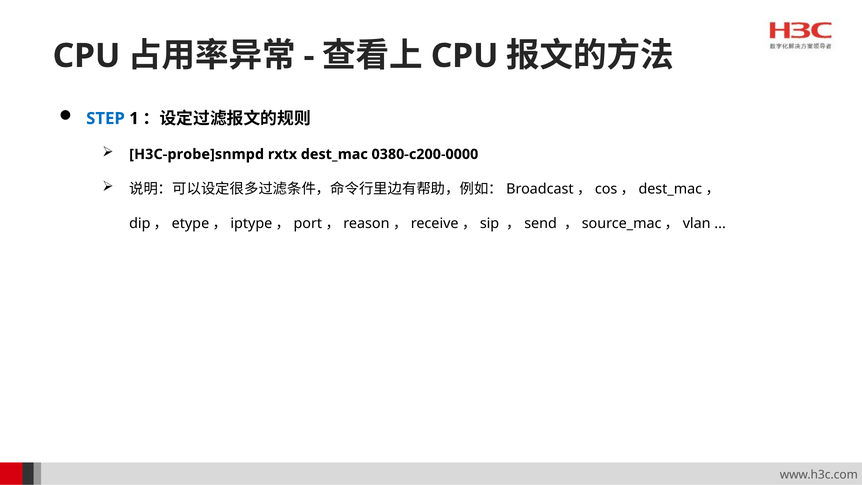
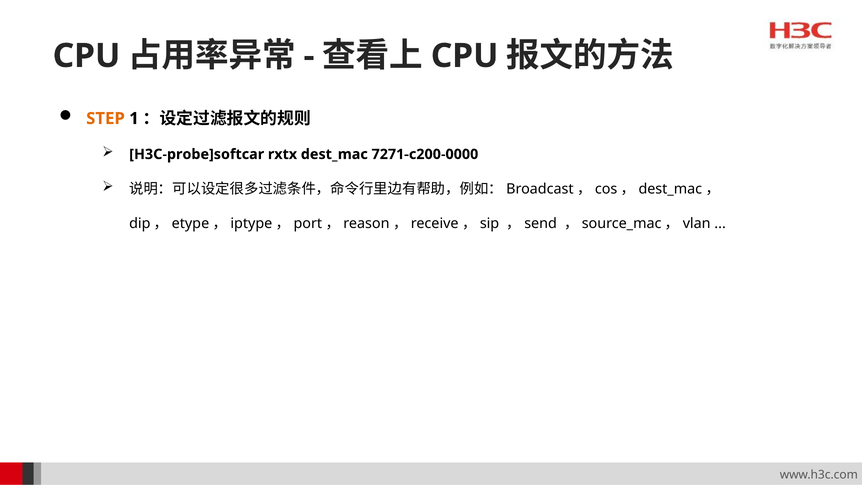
STEP colour: blue -> orange (105, 119)
H3C-probe]snmpd: H3C-probe]snmpd -> H3C-probe]softcar (197, 154)
0380-c200-0000: 0380-c200-0000 -> 7271-c200-0000 (425, 154)
